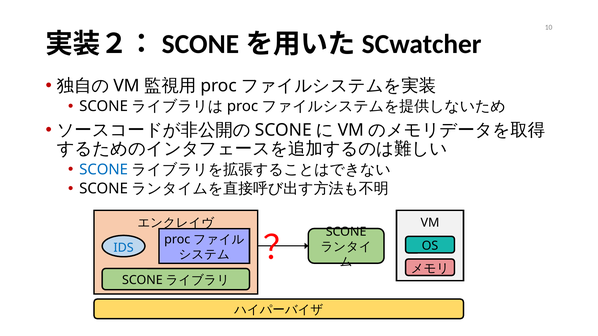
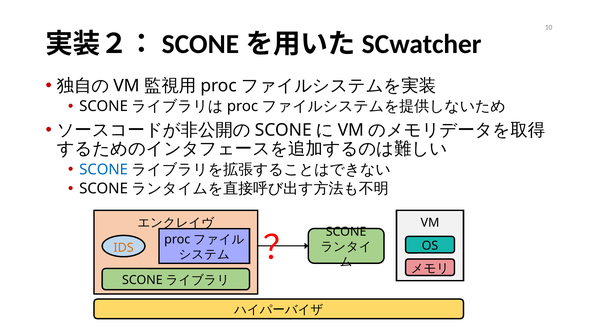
IDS colour: blue -> orange (124, 248)
